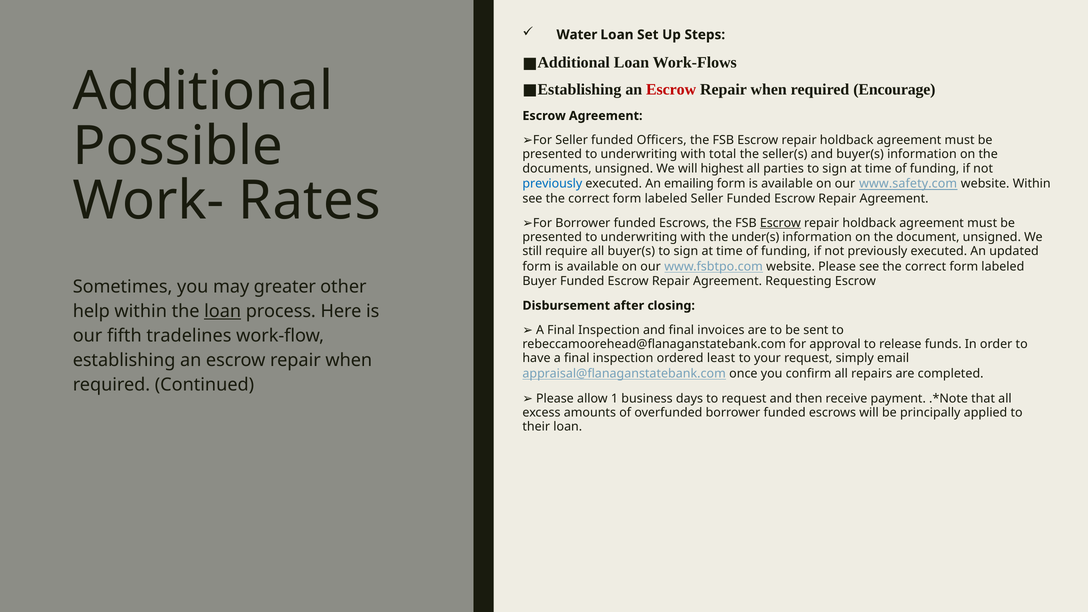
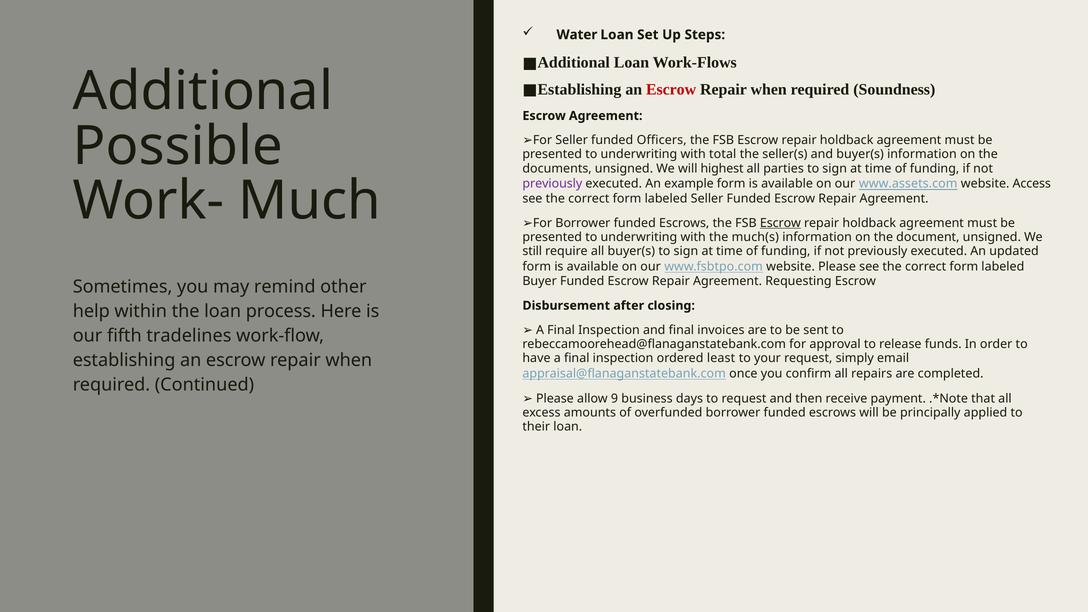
Encourage: Encourage -> Soundness (894, 90)
previously colour: blue -> purple (552, 184)
emailing: emailing -> example (689, 184)
www.safety.com: www.safety.com -> www.assets.com (908, 184)
website Within: Within -> Access (1032, 184)
Rates: Rates -> Much (310, 201)
under(s: under(s -> much(s (755, 237)
greater: greater -> remind (285, 287)
loan underline: present -> none (223, 311)
1: 1 -> 9 (614, 399)
